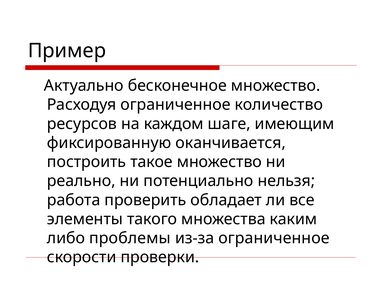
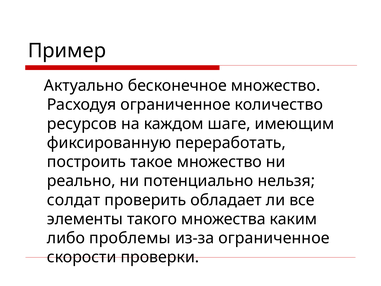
оканчивается: оканчивается -> переработать (231, 143)
работа: работа -> солдат (74, 200)
